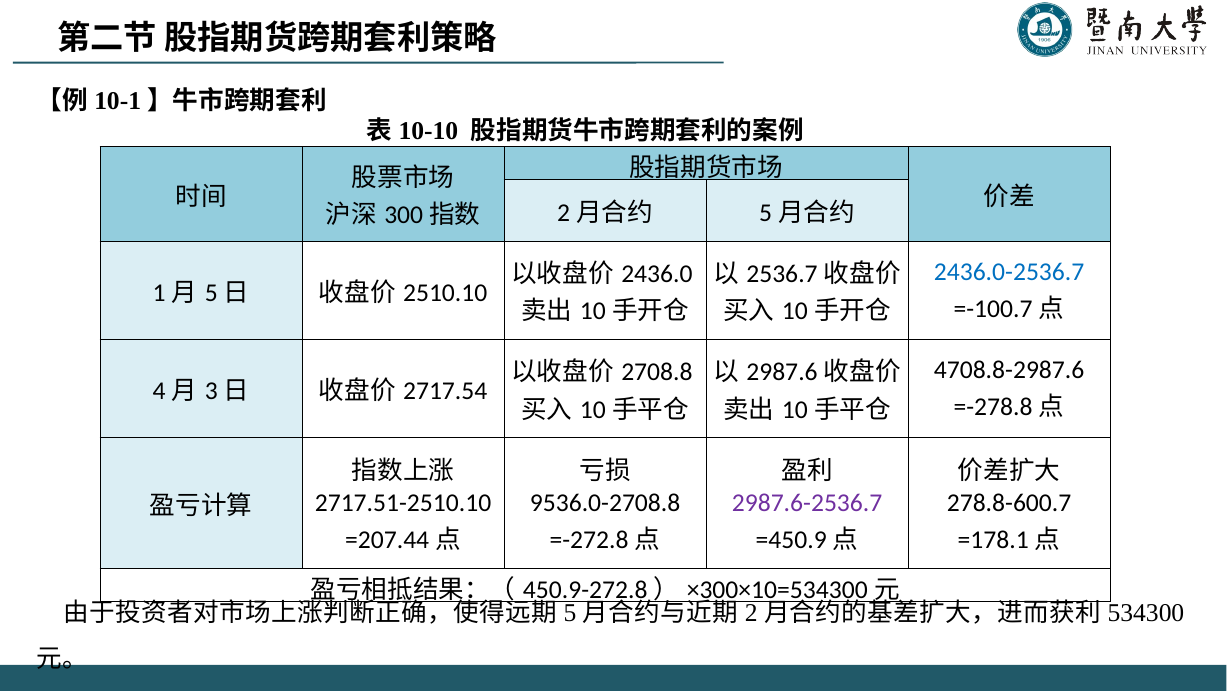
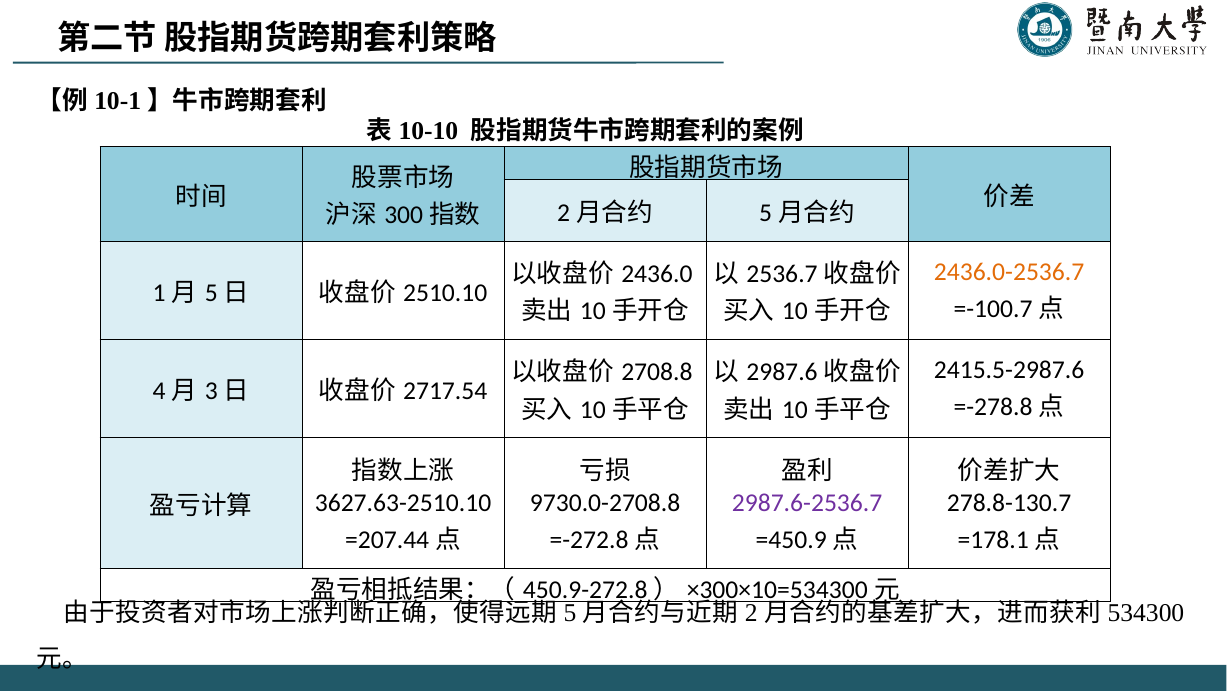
2436.0-2536.7 colour: blue -> orange (1009, 272)
4708.8-2987.6: 4708.8-2987.6 -> 2415.5-2987.6 (1009, 370)
2717.51-2510.10: 2717.51-2510.10 -> 3627.63-2510.10 (403, 503)
9536.0-2708.8: 9536.0-2708.8 -> 9730.0-2708.8 (605, 503)
278.8-600.7: 278.8-600.7 -> 278.8-130.7 (1009, 503)
